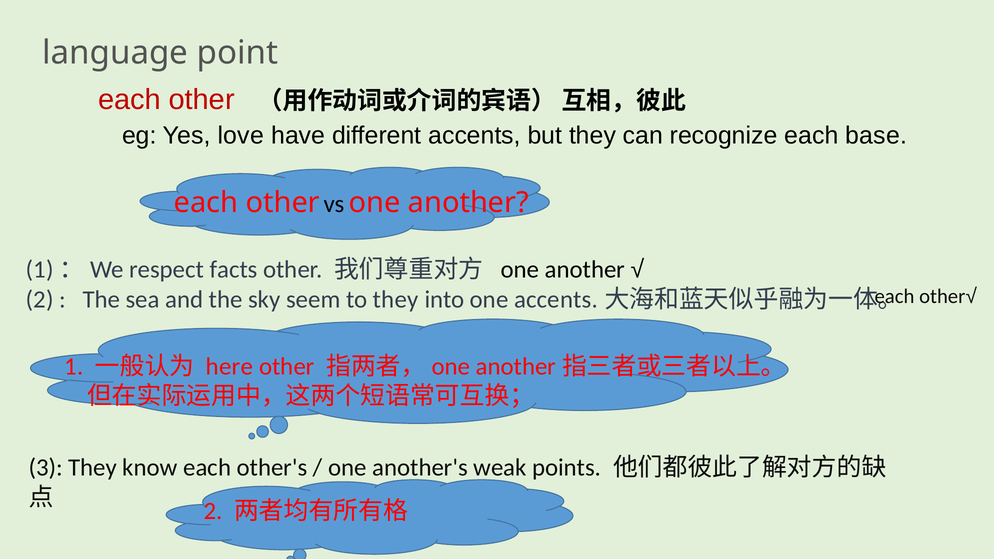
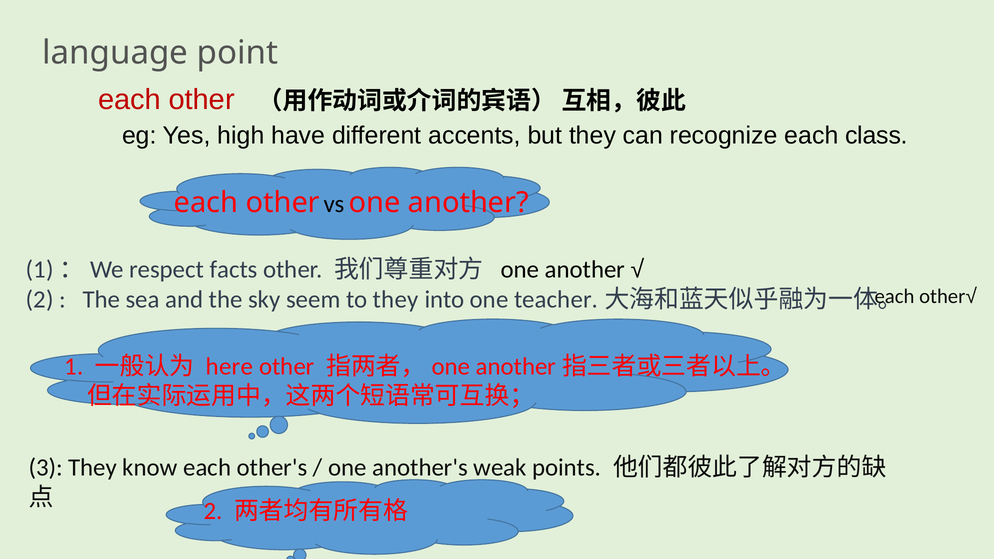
love: love -> high (241, 136)
base: base -> class (876, 136)
one accents: accents -> teacher (556, 299)
